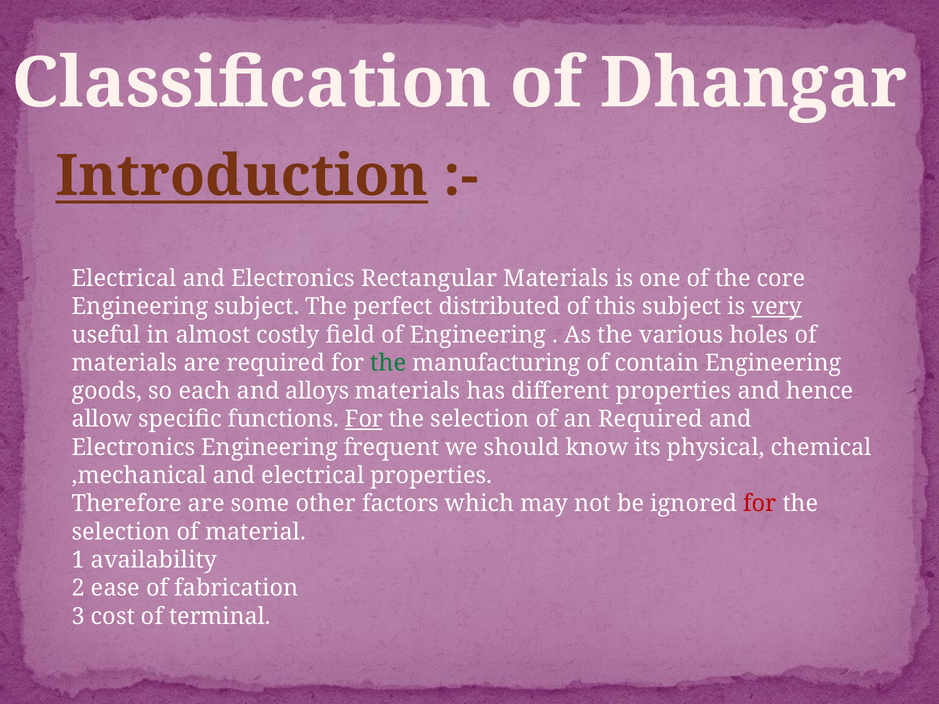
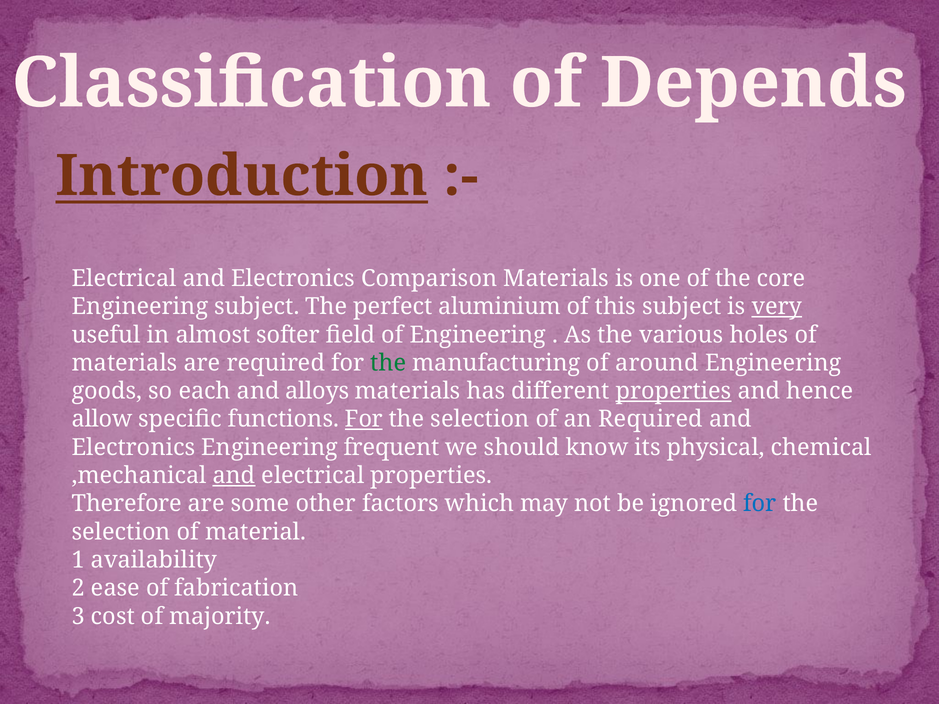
Dhangar: Dhangar -> Depends (753, 83)
Rectangular: Rectangular -> Comparison (429, 279)
distributed: distributed -> aluminium (500, 307)
costly: costly -> softer (288, 335)
contain: contain -> around (657, 363)
properties underline: none -> present (674, 391)
and underline: none -> present (234, 476)
for colour: red -> blue (760, 504)
terminal: terminal -> majority (220, 617)
